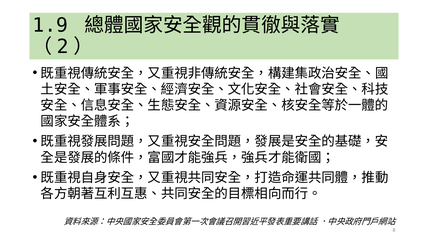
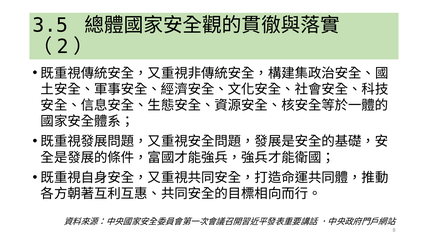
1.9: 1.9 -> 3.5 (50, 25)
